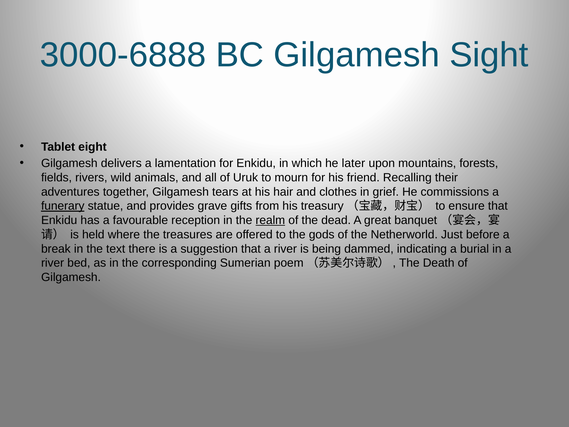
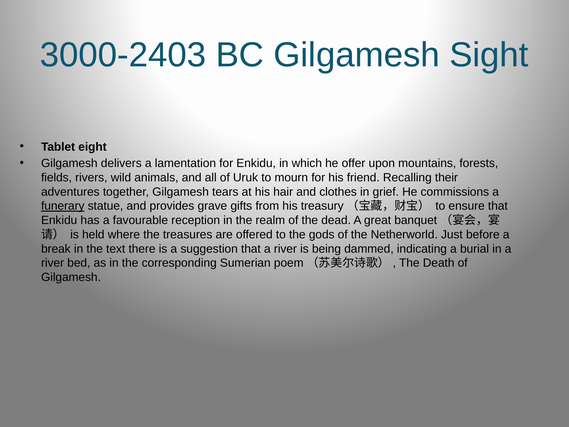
3000-6888: 3000-6888 -> 3000-2403 (123, 55)
later: later -> offer (353, 163)
realm underline: present -> none (270, 220)
